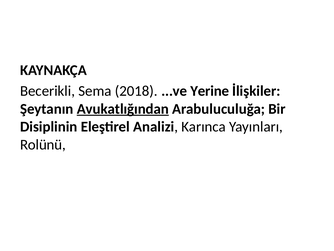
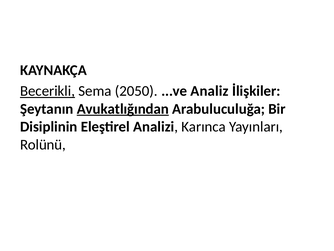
Becerikli underline: none -> present (48, 91)
2018: 2018 -> 2050 (136, 91)
Yerine: Yerine -> Analiz (210, 91)
